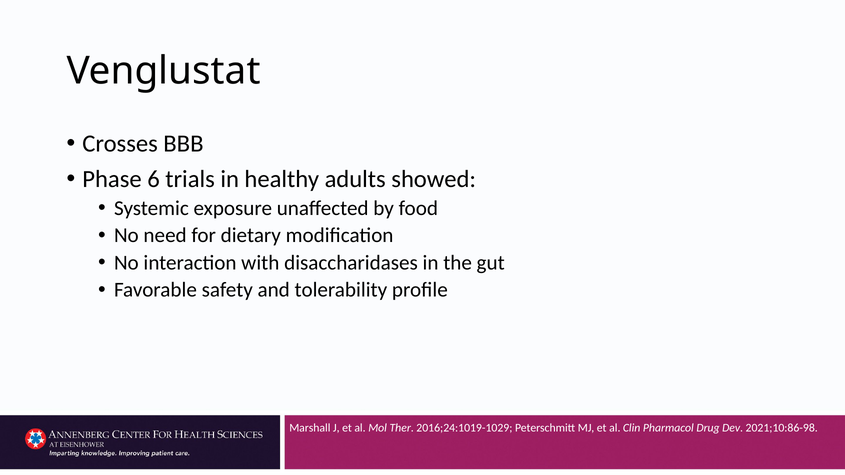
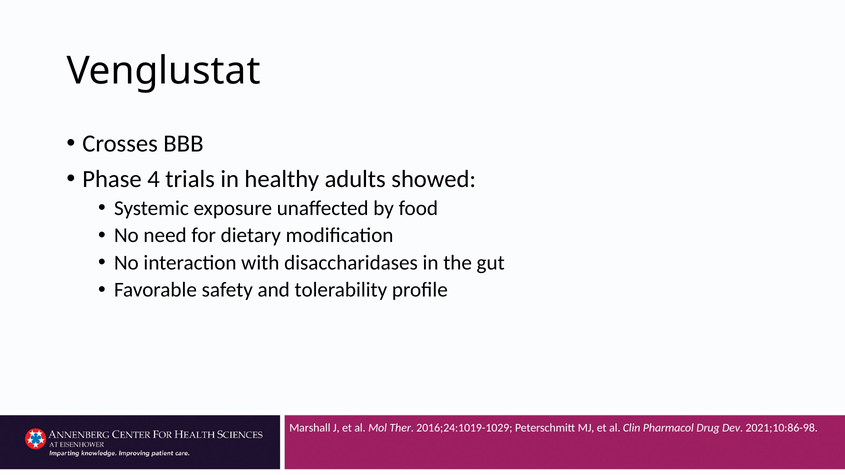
6: 6 -> 4 (154, 179)
